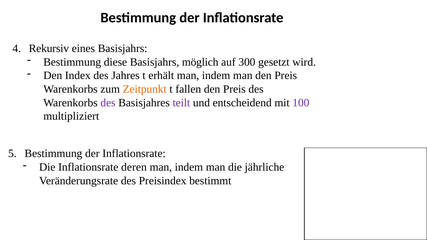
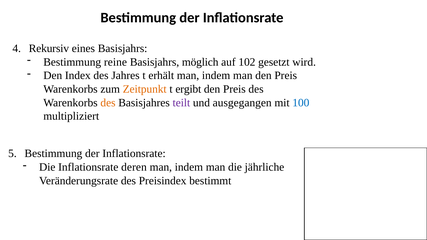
diese: diese -> reine (115, 62)
300: 300 -> 102 (247, 62)
fallen: fallen -> ergibt (188, 89)
des colour: purple -> orange (108, 103)
entscheidend: entscheidend -> ausgegangen (242, 103)
100 colour: purple -> blue (301, 103)
